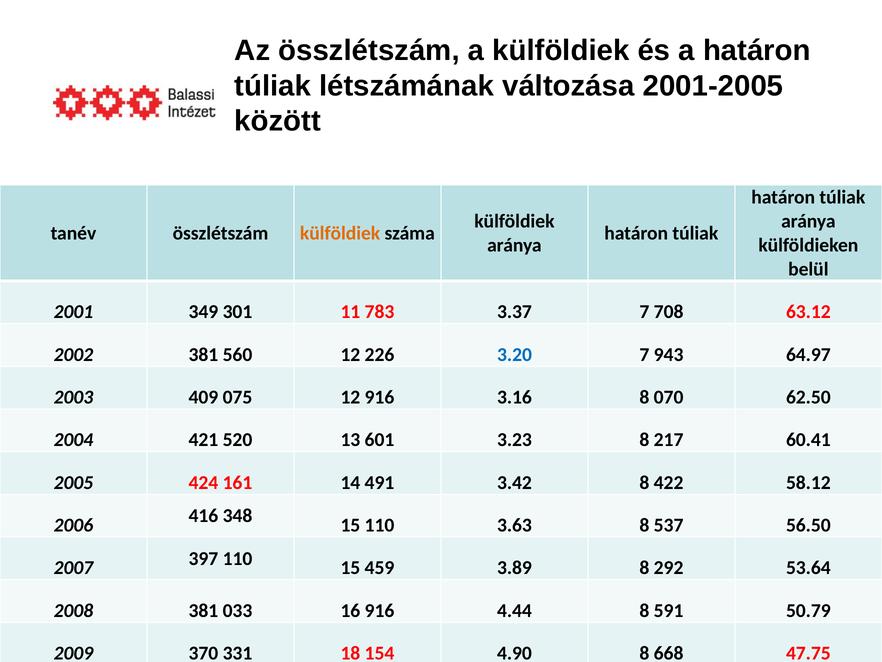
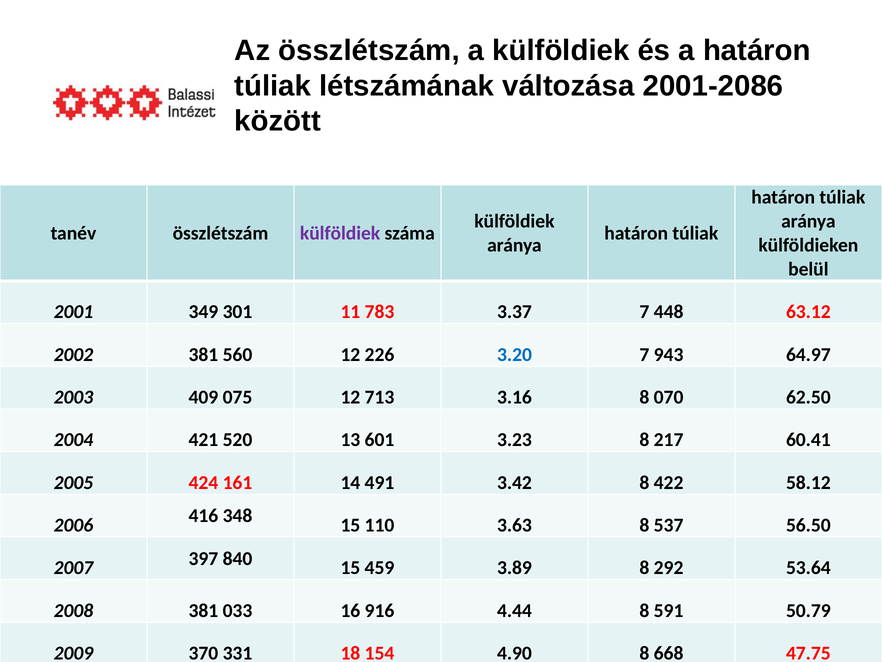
2001-2005: 2001-2005 -> 2001-2086 (713, 86)
külföldiek colour: orange -> purple (340, 233)
708: 708 -> 448 (669, 312)
12 916: 916 -> 713 (379, 397)
397 110: 110 -> 840 (237, 558)
